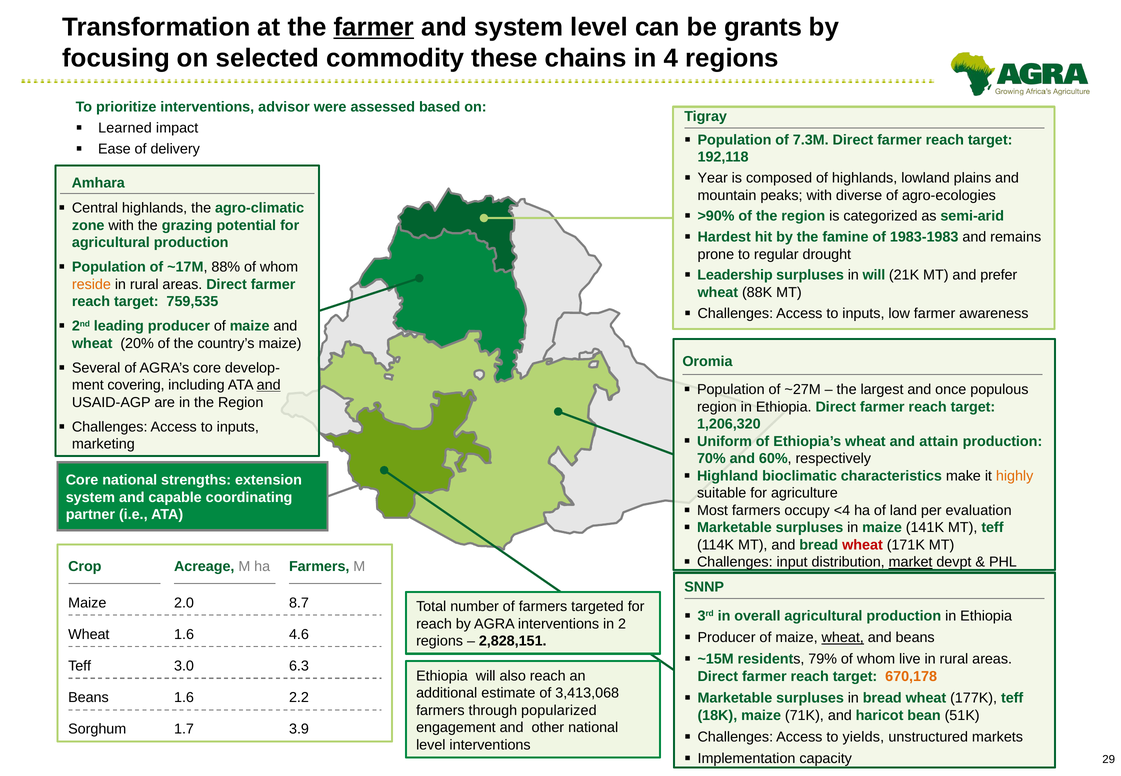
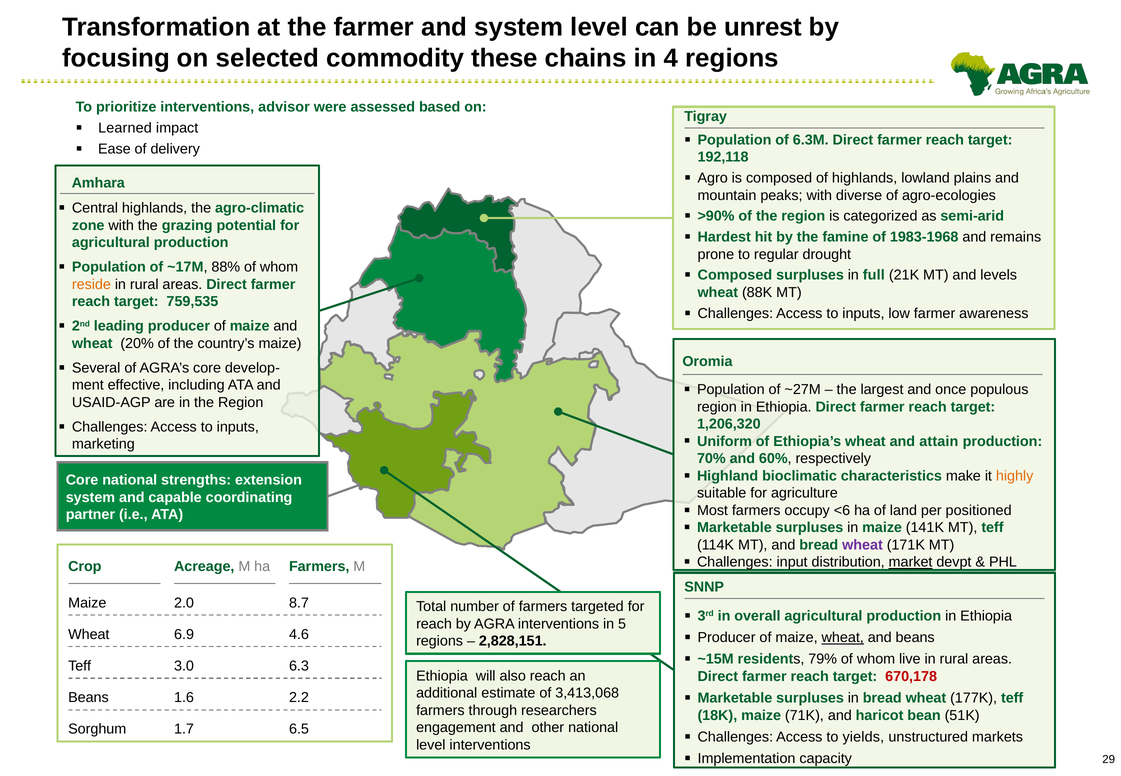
farmer underline: present -> none (374, 27)
grants: grants -> unrest (763, 27)
7.3M: 7.3M -> 6.3M (811, 140)
Year: Year -> Agro (713, 178)
1983-1983: 1983-1983 -> 1983-1968 (924, 237)
Leadership: Leadership -> Composed (735, 275)
in will: will -> full (874, 275)
prefer: prefer -> levels (999, 275)
covering: covering -> effective (136, 385)
and underline: present -> none (269, 385)
<4: <4 -> <6 (842, 510)
evaluation: evaluation -> positioned (979, 510)
wheat colour: red -> purple (863, 545)
2: 2 -> 5 (622, 624)
1.6: 1.6 -> 6.9 (184, 634)
670,178 colour: orange -> red (911, 677)
popularized: popularized -> researchers (559, 710)
3.9: 3.9 -> 6.5 (299, 729)
